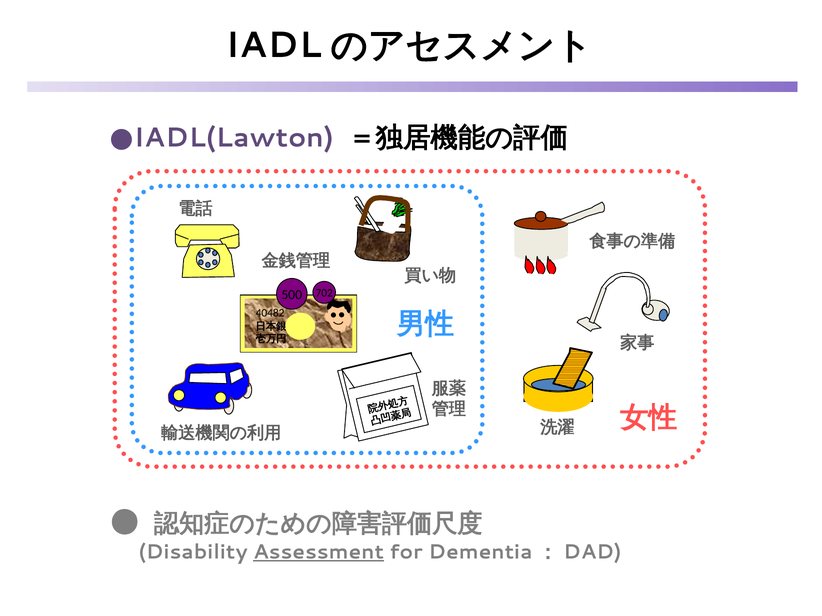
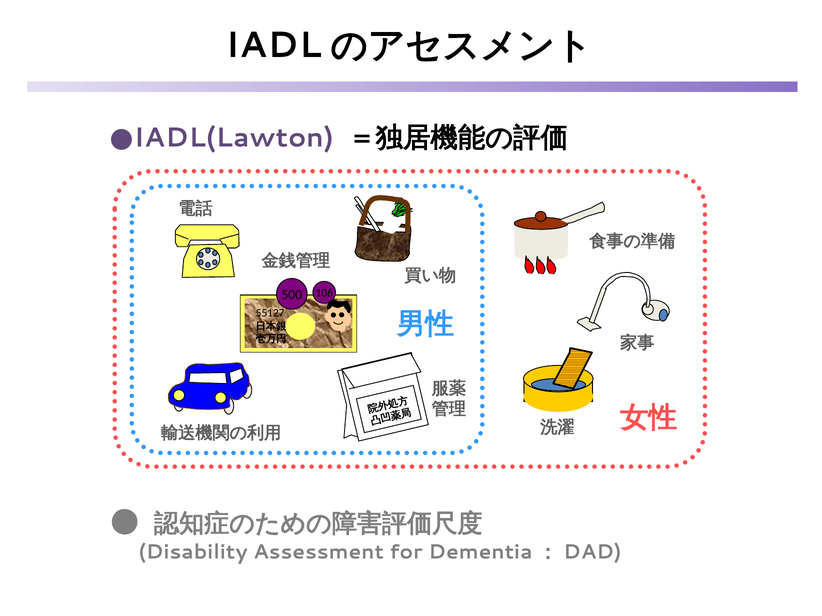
702: 702 -> 106 (324, 293)
40482: 40482 -> 55127 (270, 313)
Assessment underline: present -> none (319, 552)
